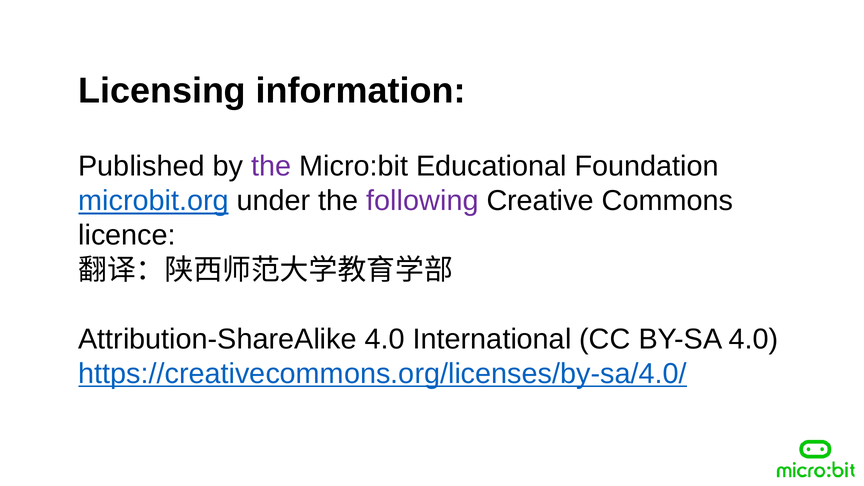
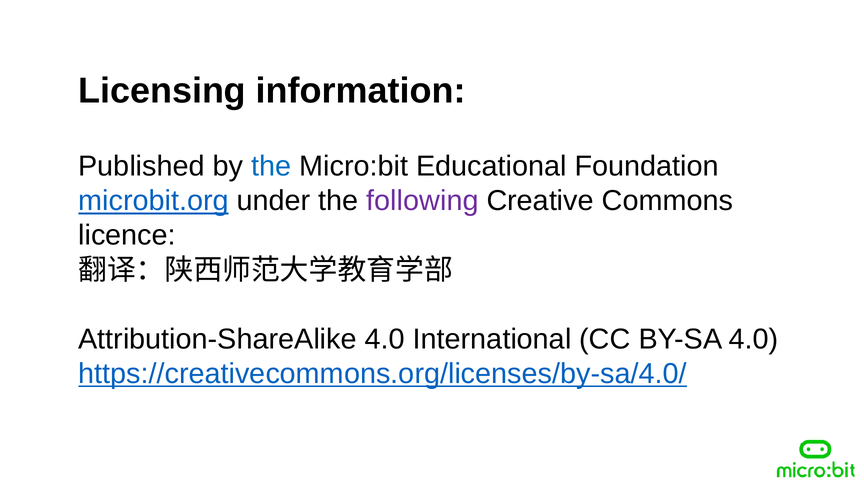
the colour: purple -> blue (271, 166)
